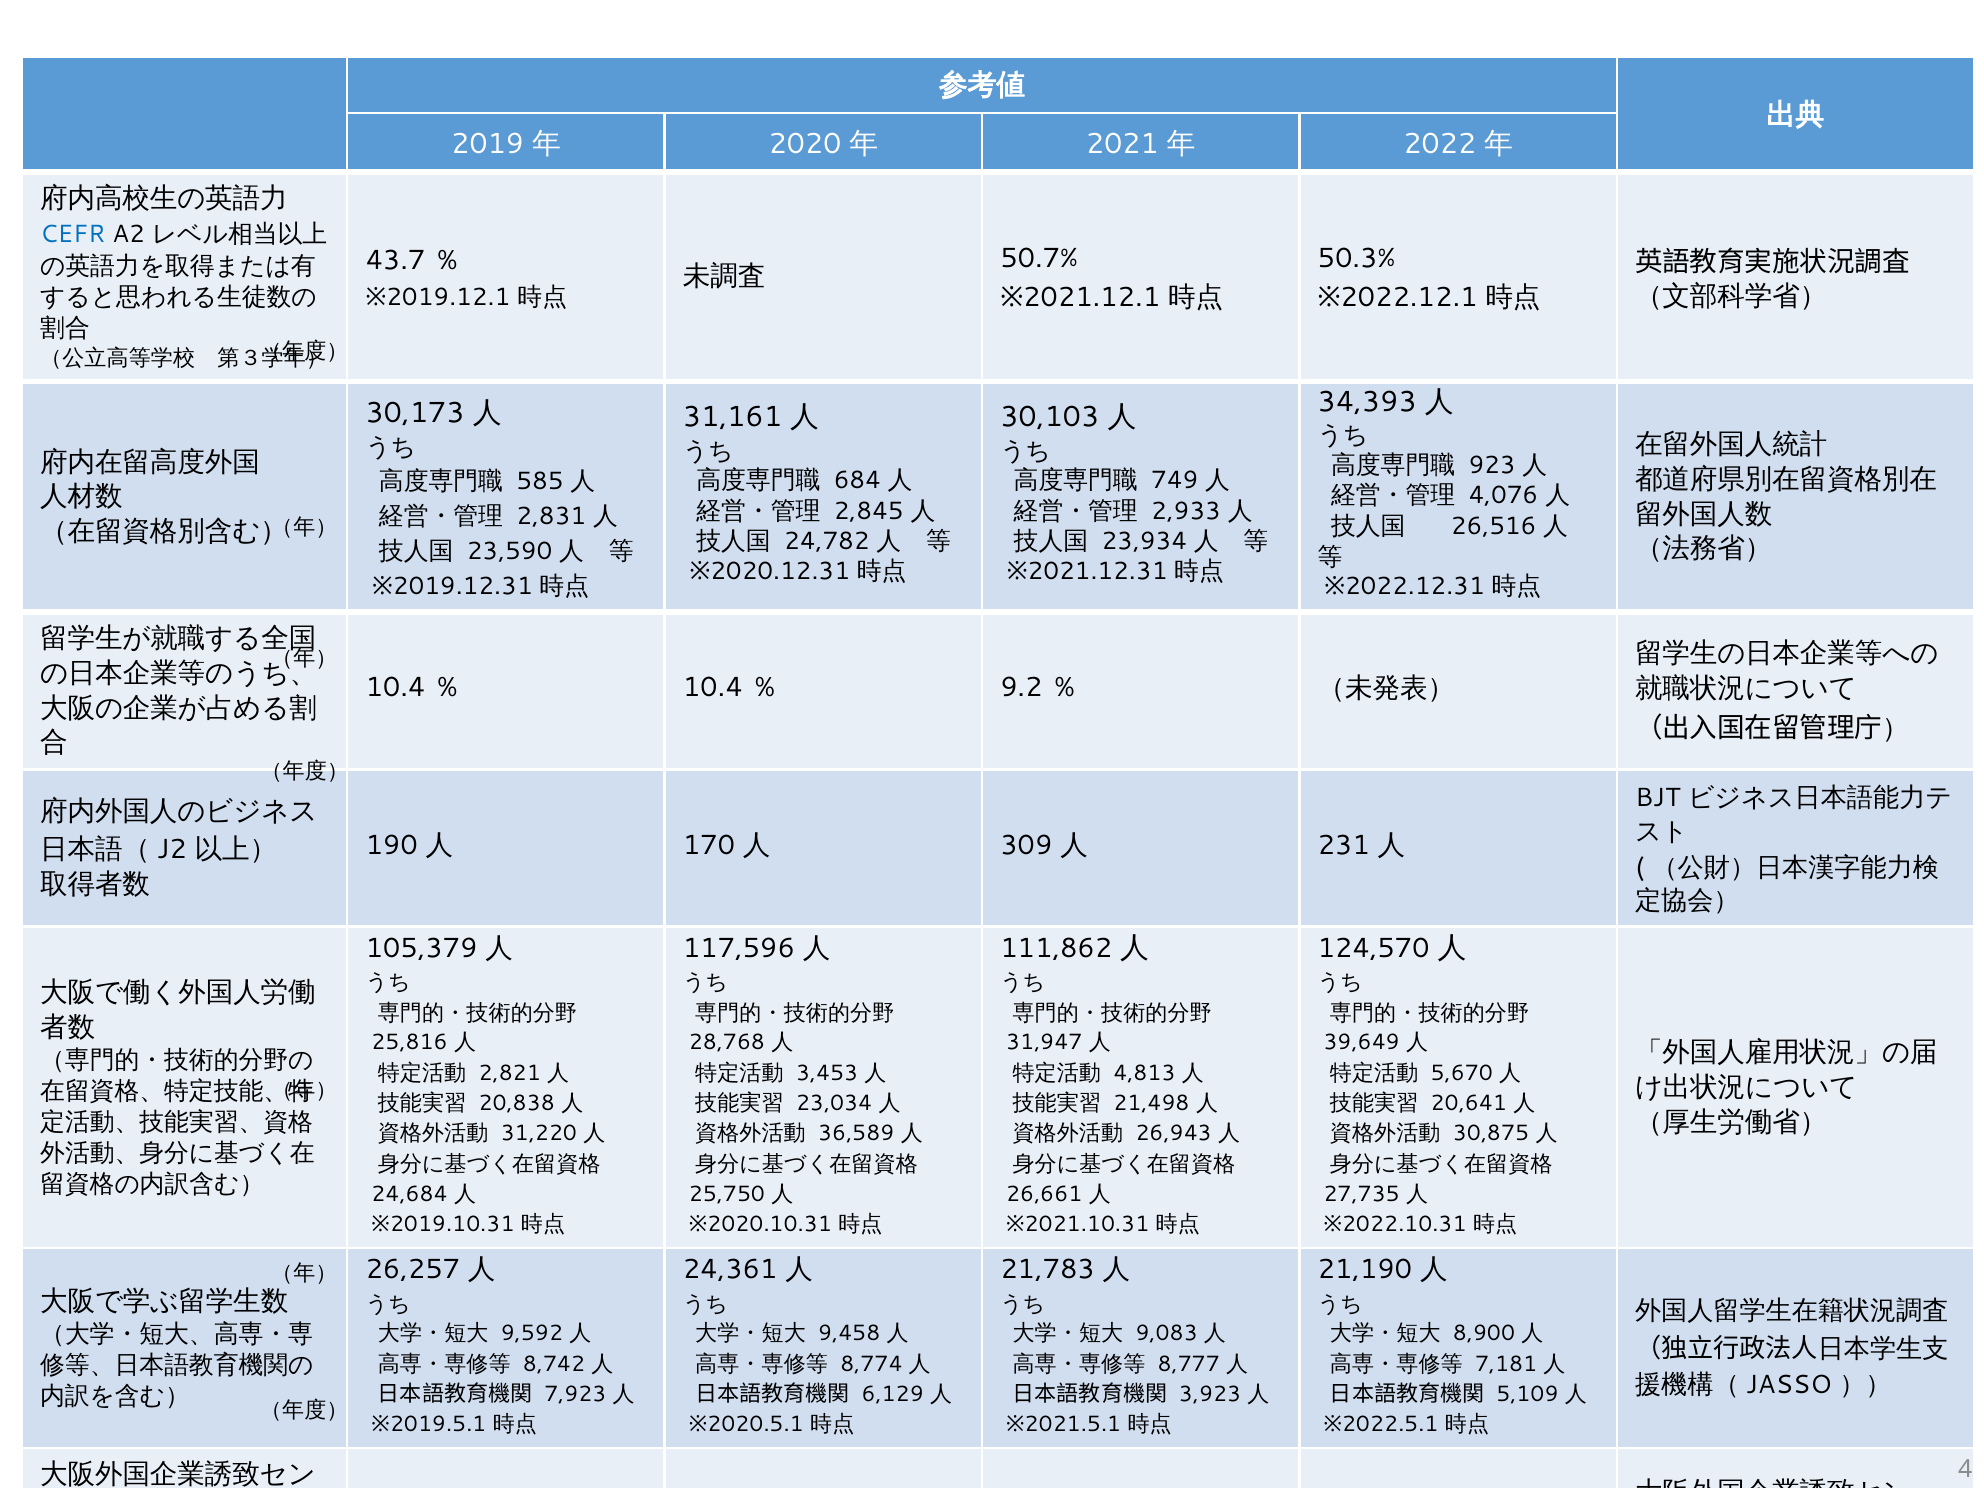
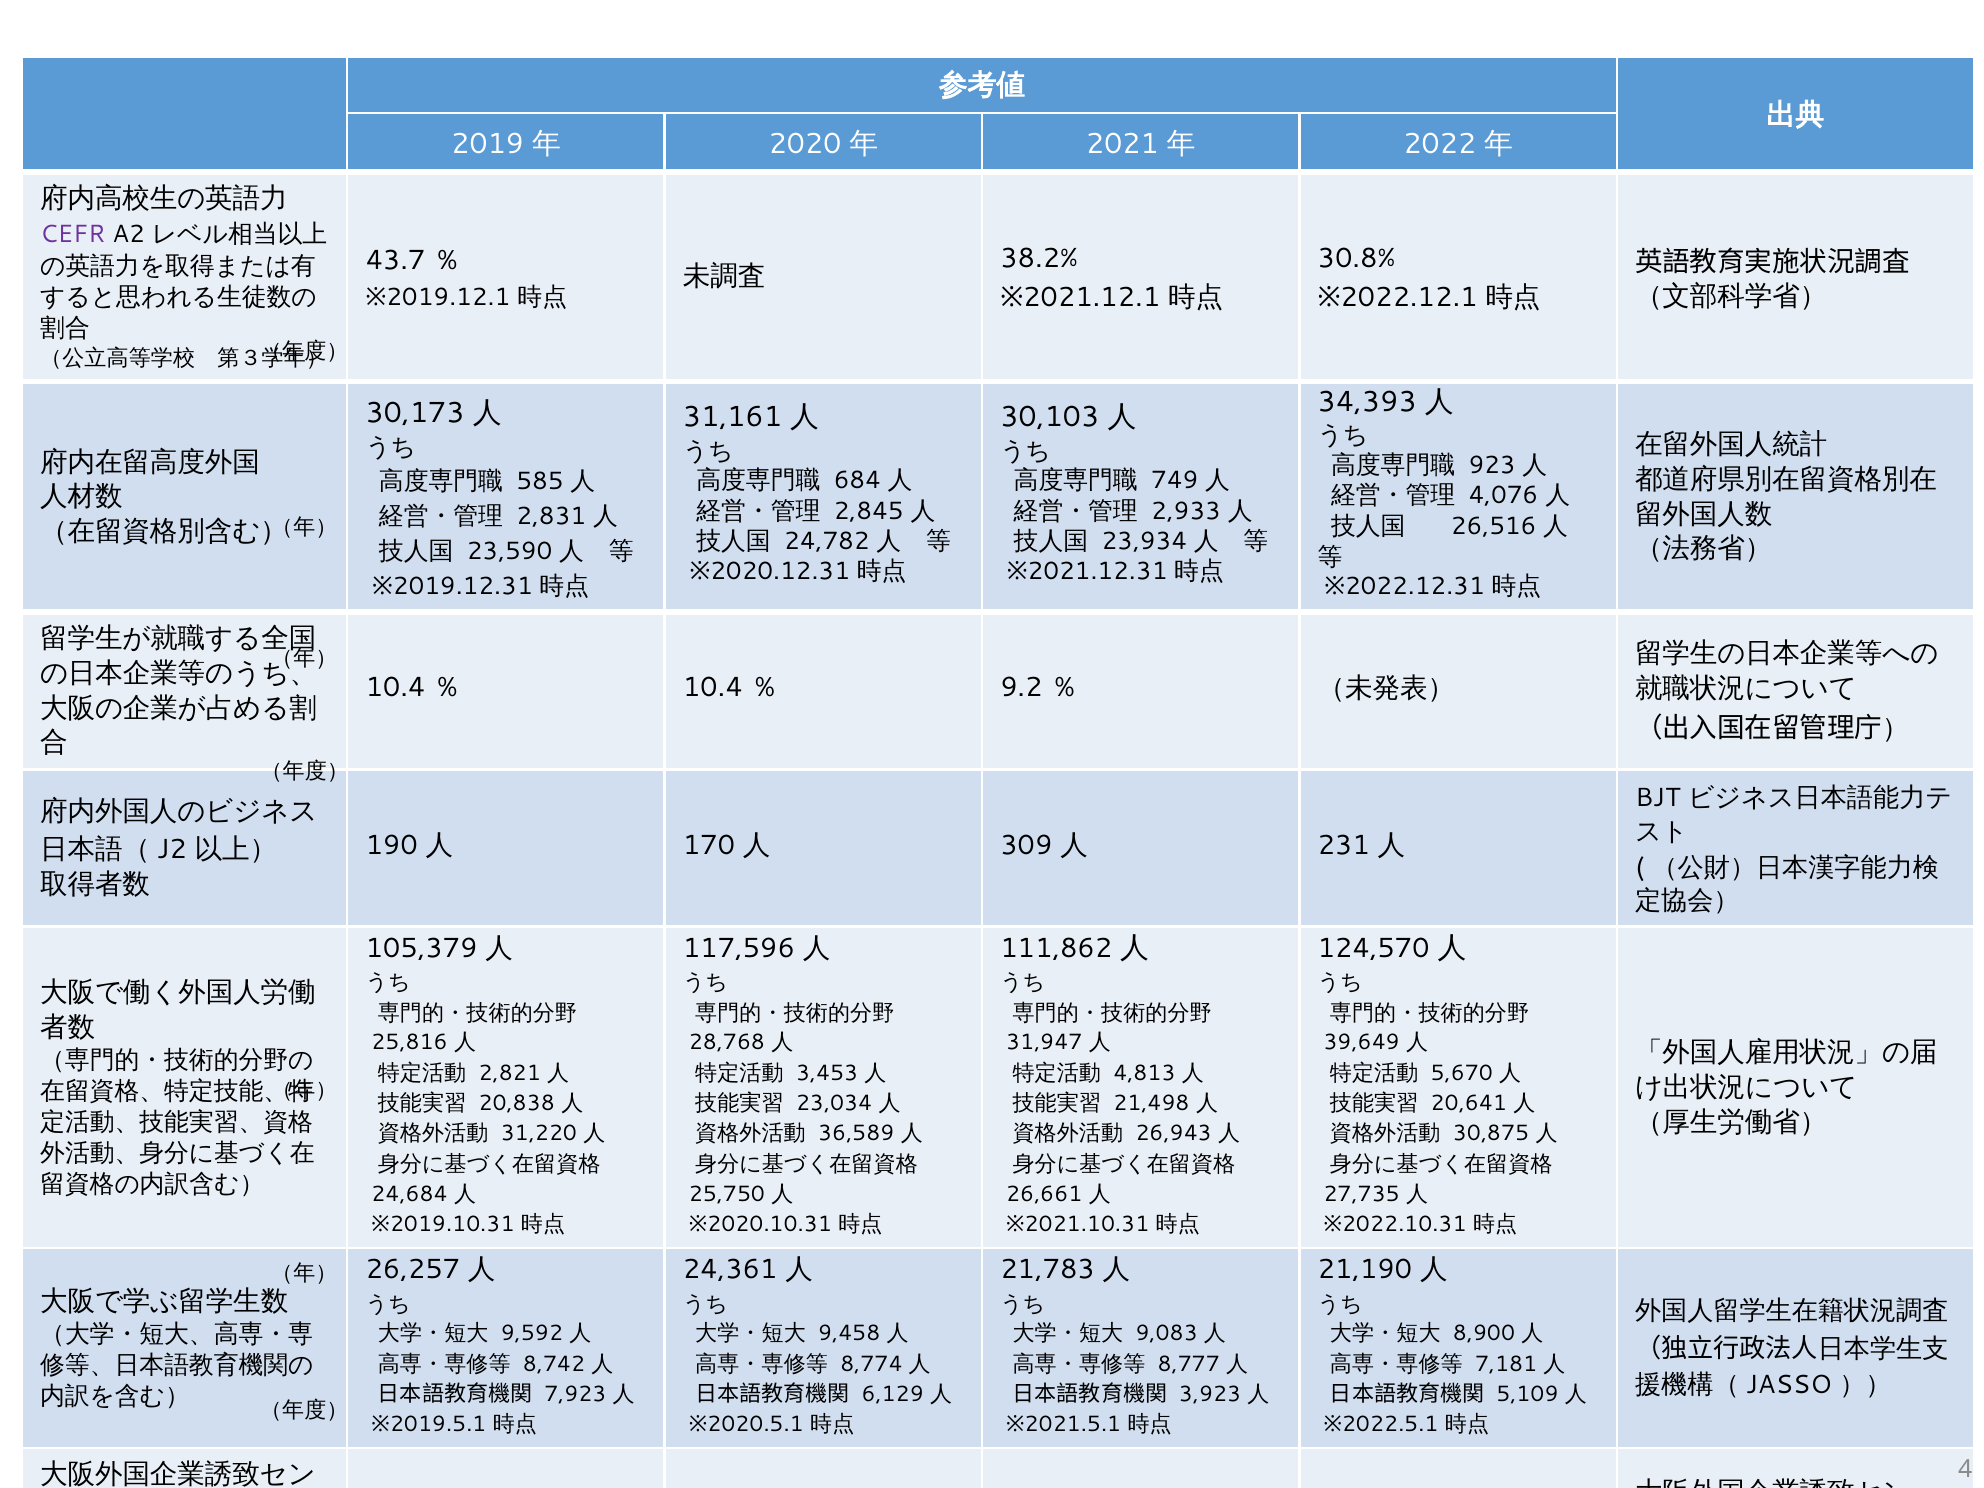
CEFR colour: blue -> purple (73, 235)
50.7%: 50.7% -> 38.2% (1039, 259)
50.3%: 50.3% -> 30.8% (1357, 259)
